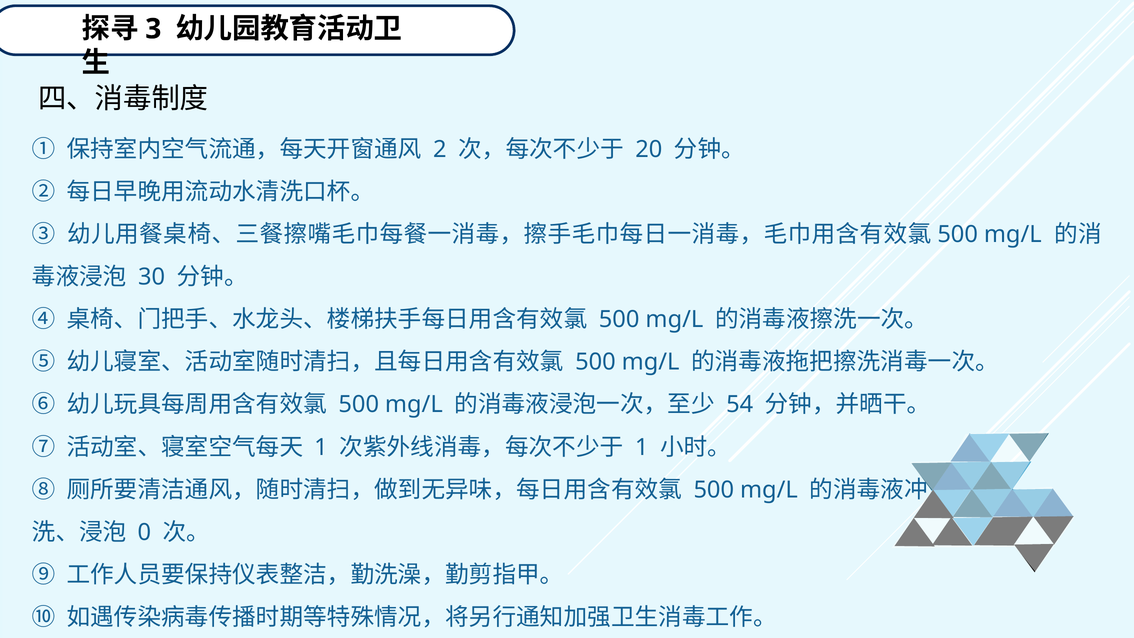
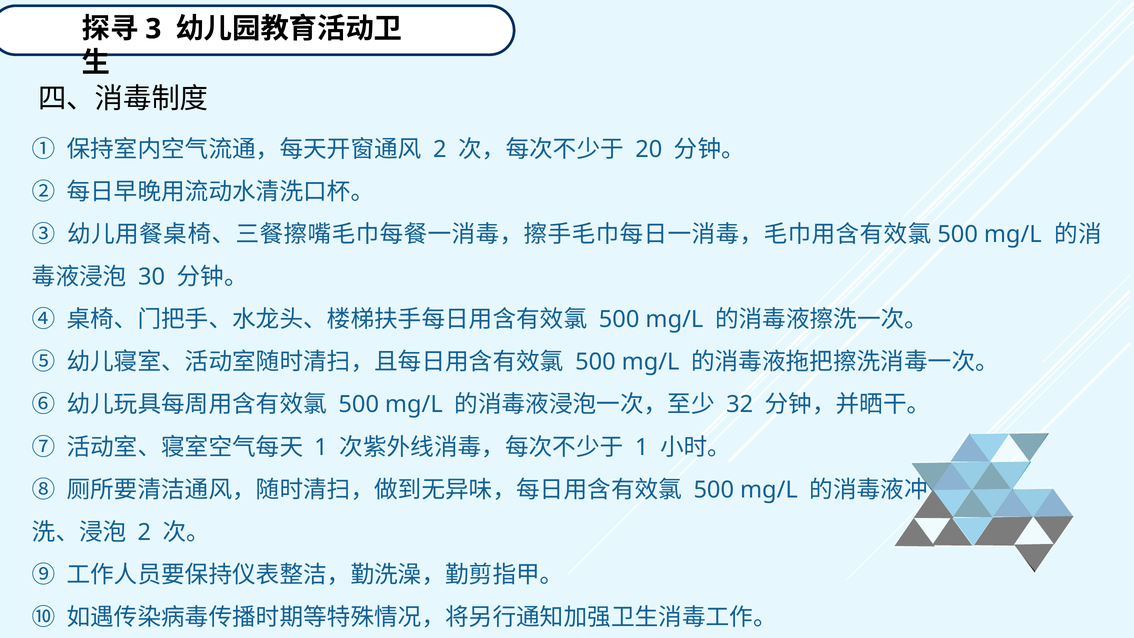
54: 54 -> 32 (740, 405)
0: 0 -> 2 (144, 532)
